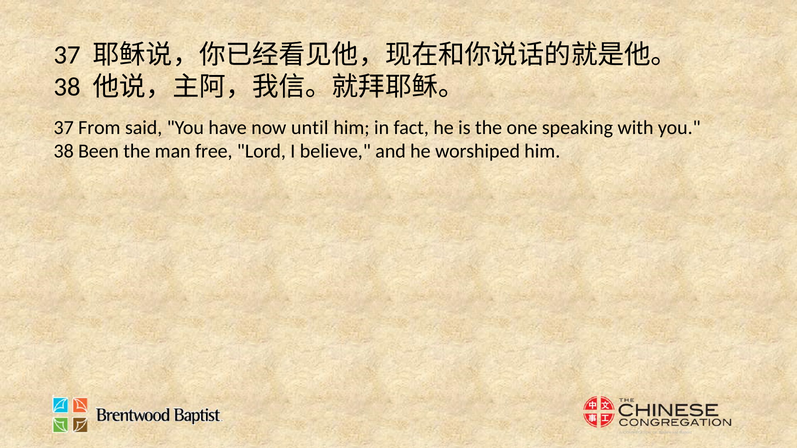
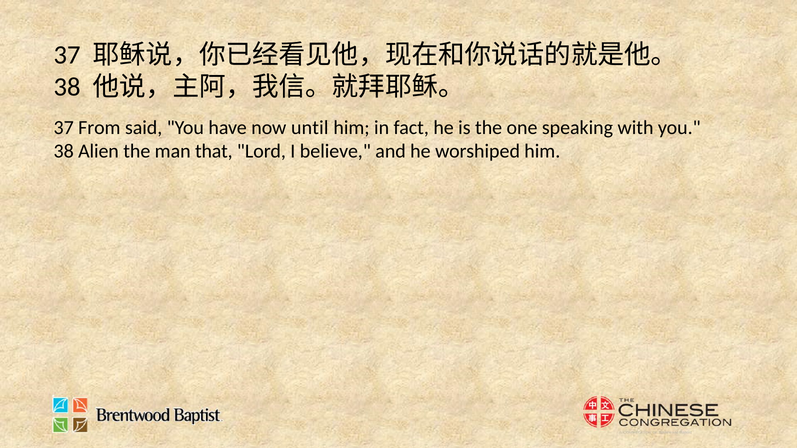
Been: Been -> Alien (98, 151)
free: free -> that (214, 151)
